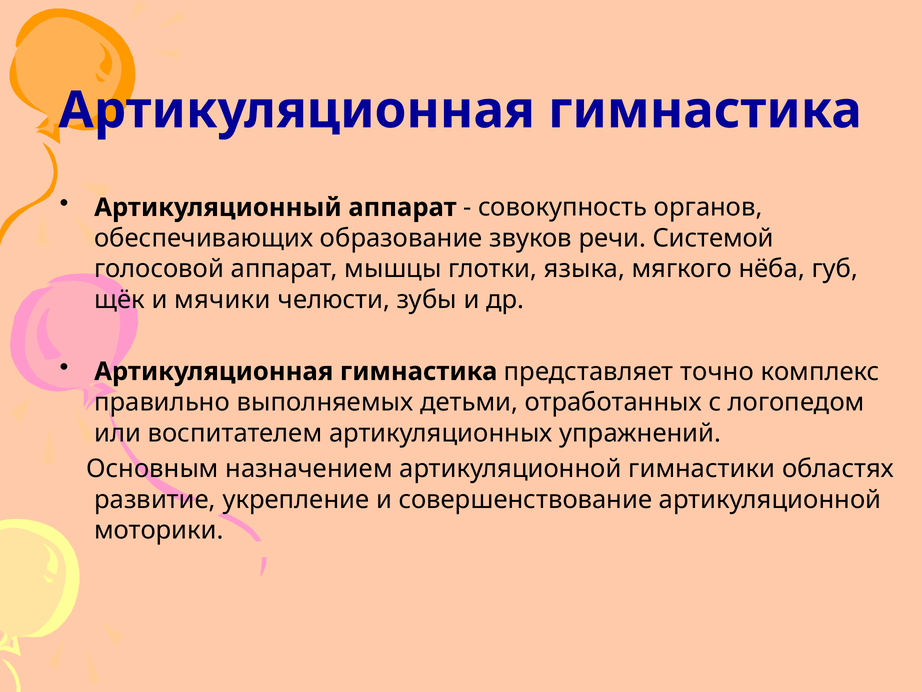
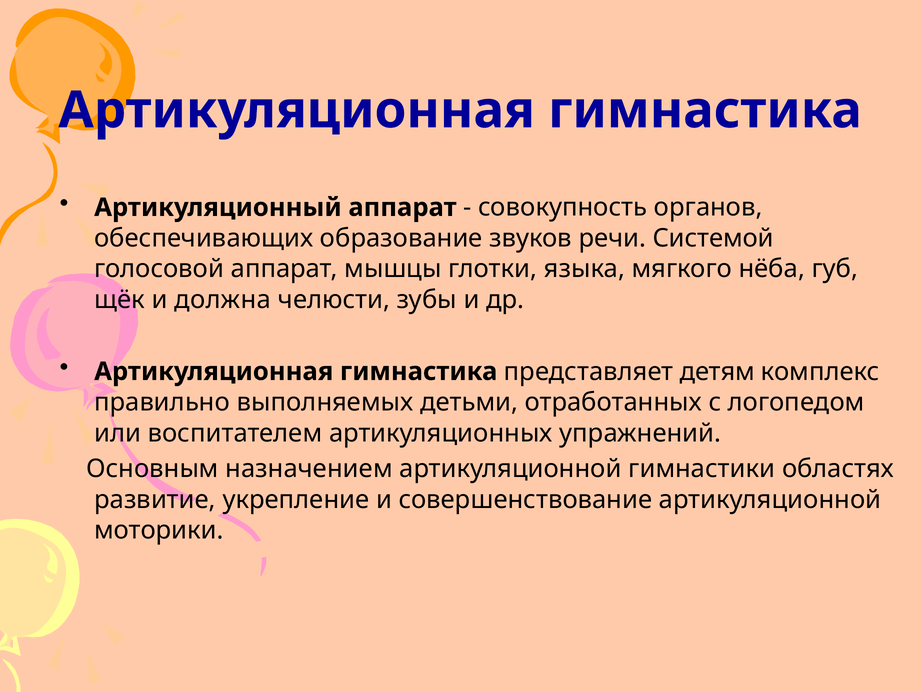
мячики: мячики -> должна (223, 300)
точно: точно -> детям (717, 371)
